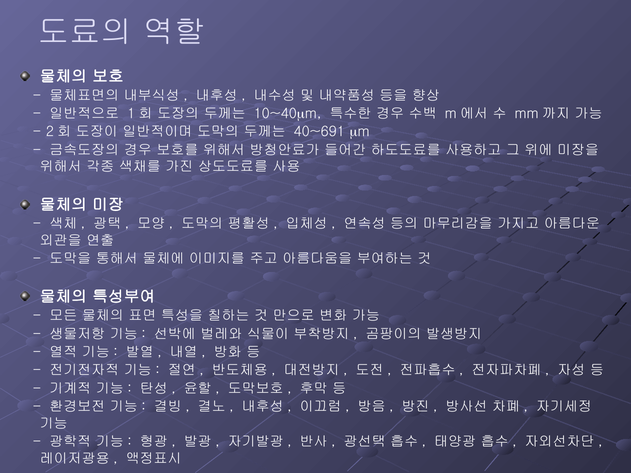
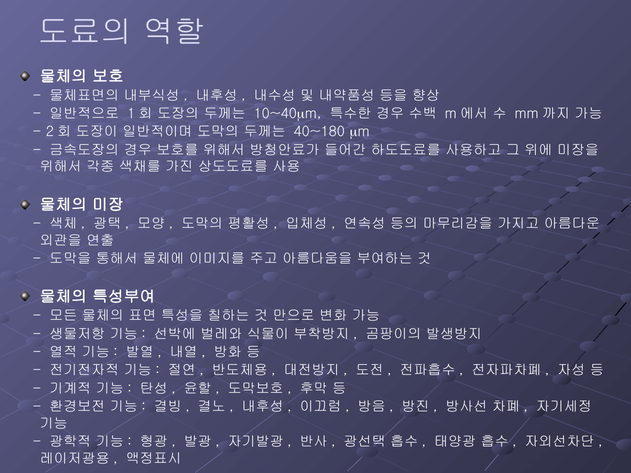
40~691: 40~691 -> 40~180 (319, 132)
